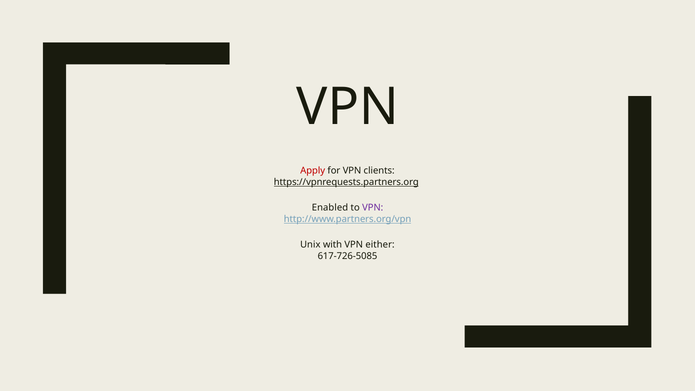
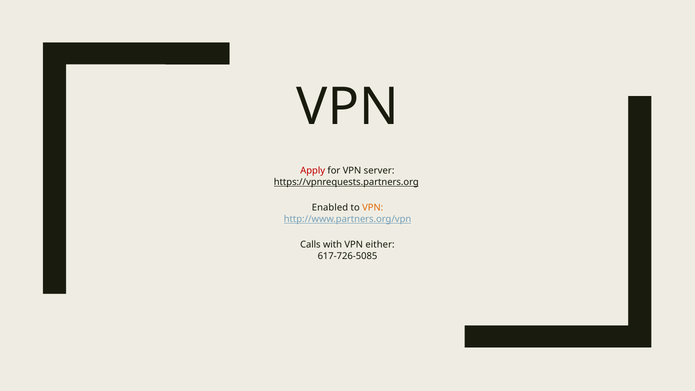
clients: clients -> server (379, 171)
VPN colour: purple -> orange (373, 208)
Unix: Unix -> Calls (310, 244)
